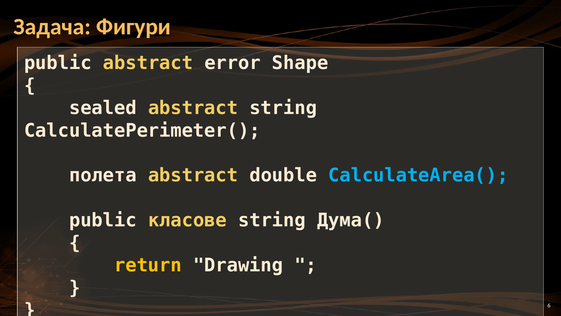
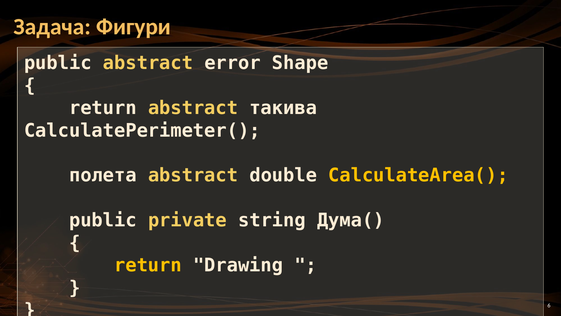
sealed: sealed -> return (103, 108)
abstract string: string -> такива (283, 108)
CalculateArea( colour: light blue -> yellow (418, 175)
класове: класове -> private (187, 220)
